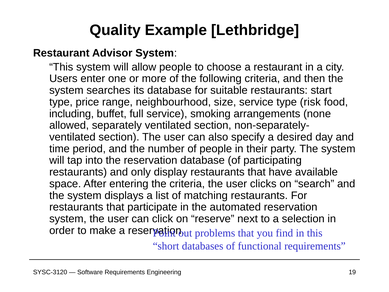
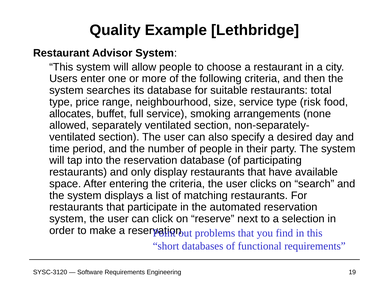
start: start -> total (321, 90)
including: including -> allocates (72, 114)
